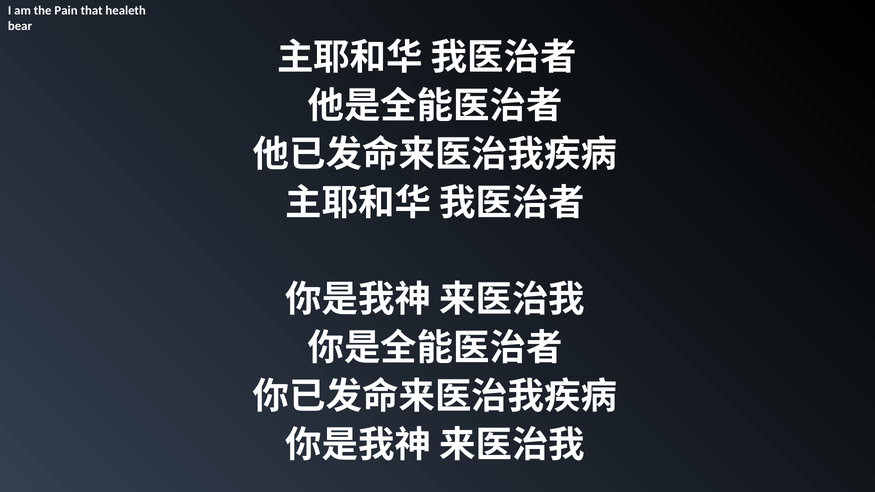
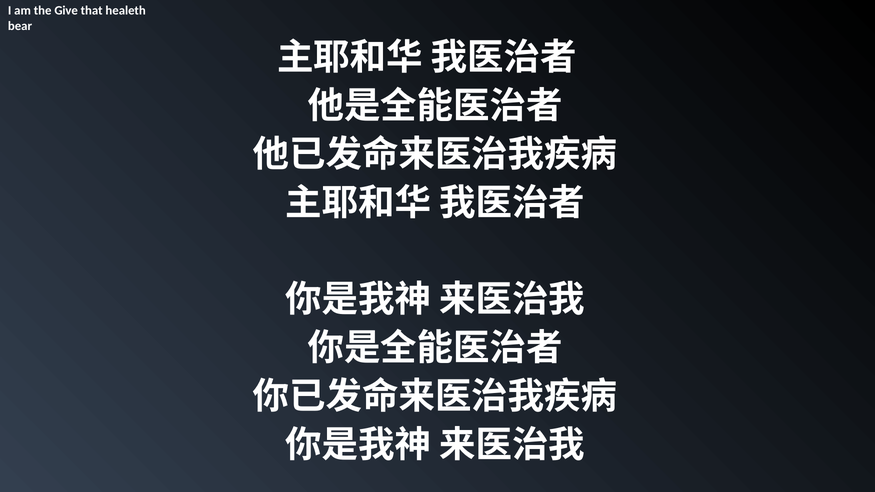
Pain: Pain -> Give (66, 11)
